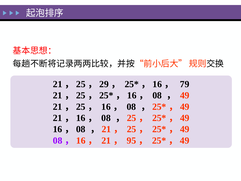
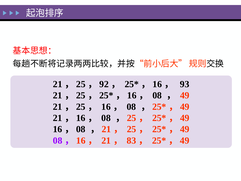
29: 29 -> 92 (104, 84)
79: 79 -> 93 (185, 84)
95: 95 -> 83 (131, 140)
